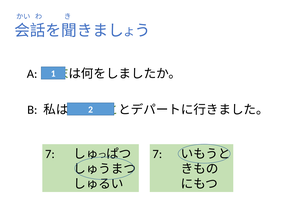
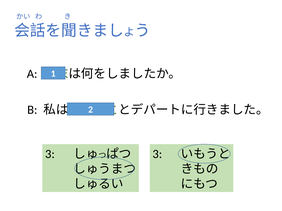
7: 7 -> 3 (50, 154)
7: 7 -> 3 (157, 154)
